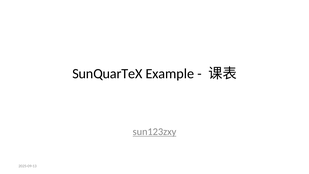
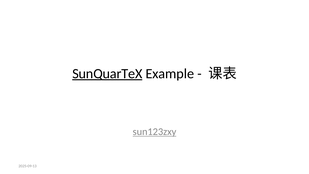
SunQuarTeX underline: none -> present (107, 74)
